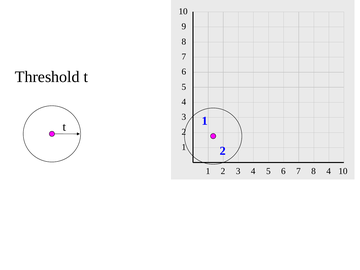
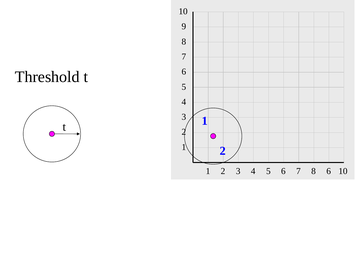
8 4: 4 -> 6 (329, 171)
